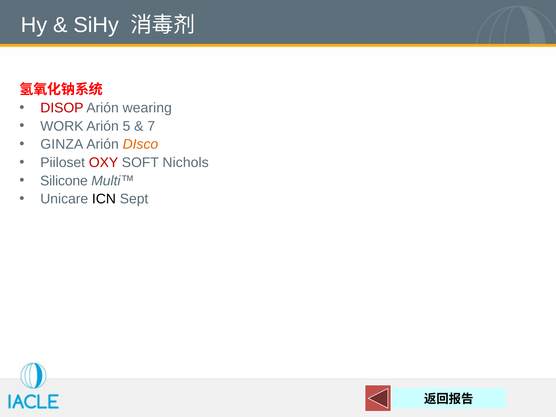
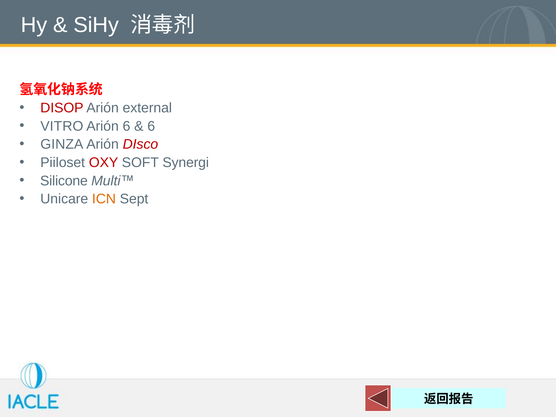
wearing: wearing -> external (147, 108)
WORK: WORK -> VITRO (62, 126)
Arión 5: 5 -> 6 (126, 126)
7: 7 -> 6 (151, 126)
DIsco colour: orange -> red (140, 144)
Nichols: Nichols -> Synergi (186, 163)
ICN colour: black -> orange (104, 199)
